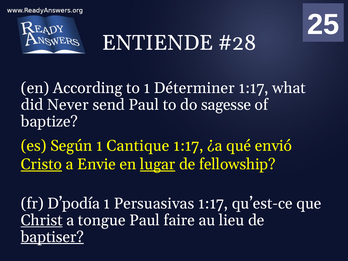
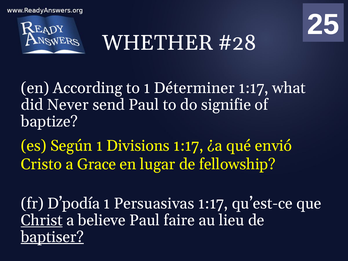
ENTIENDE: ENTIENDE -> WHETHER (158, 43)
sagesse: sagesse -> signifie (226, 105)
Cantique: Cantique -> Divisions (138, 146)
Cristo underline: present -> none (41, 164)
Envie: Envie -> Grace (97, 164)
lugar underline: present -> none (158, 164)
tongue: tongue -> believe (102, 220)
